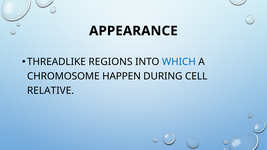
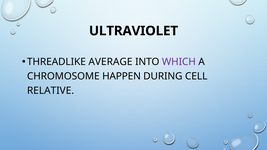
APPEARANCE: APPEARANCE -> ULTRAVIOLET (134, 31)
REGIONS: REGIONS -> AVERAGE (110, 62)
WHICH colour: blue -> purple (179, 62)
